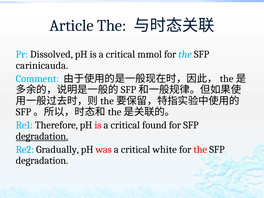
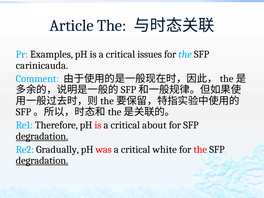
Dissolved: Dissolved -> Examples (52, 54)
mmol: mmol -> issues (150, 54)
found: found -> about (154, 125)
degradation underline: none -> present (42, 161)
